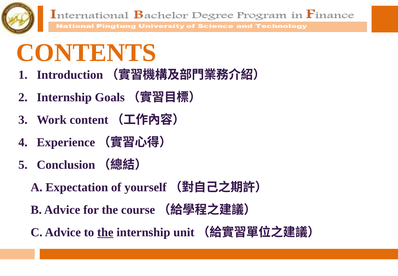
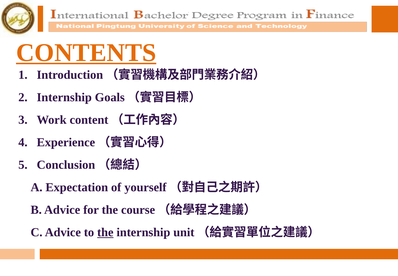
CONTENTS underline: none -> present (86, 53)
